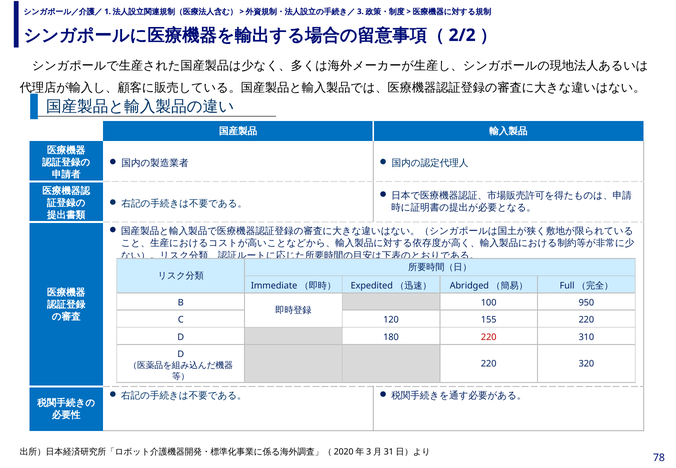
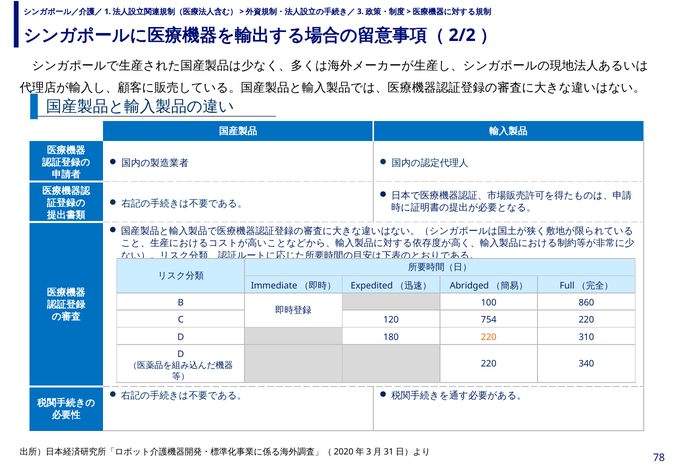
950: 950 -> 860 (586, 303)
155: 155 -> 754 (489, 320)
220 colour: red -> orange (489, 337)
320: 320 -> 340 (586, 364)
